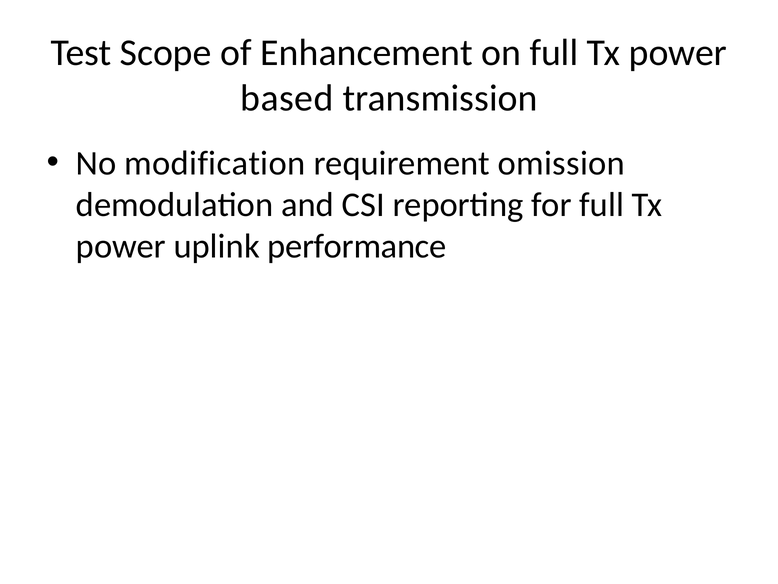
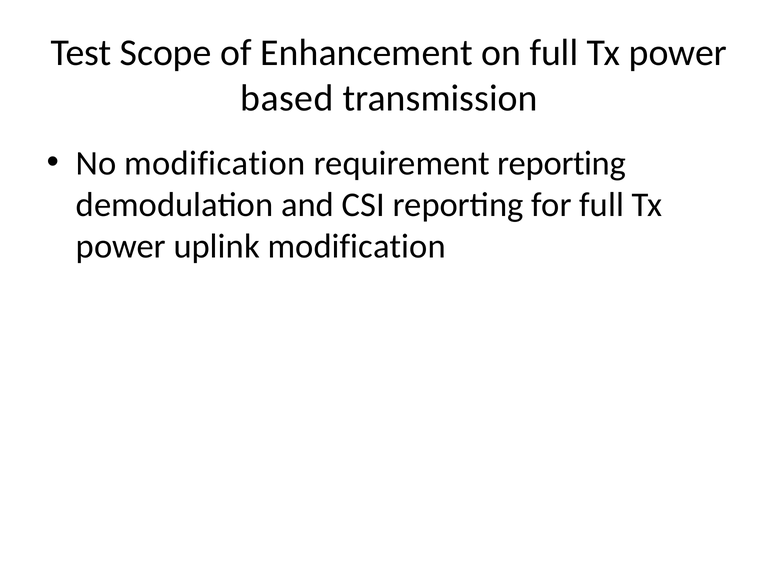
requirement omission: omission -> reporting (562, 163)
uplink performance: performance -> modification (357, 246)
